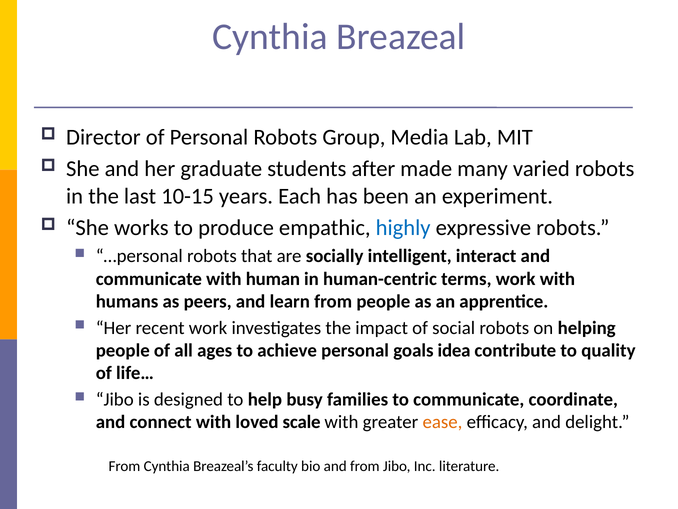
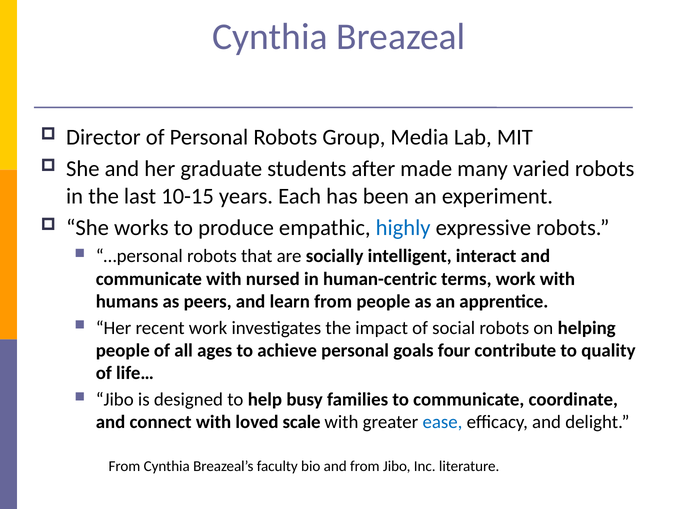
human: human -> nursed (273, 279)
idea: idea -> four (454, 350)
ease colour: orange -> blue (442, 422)
